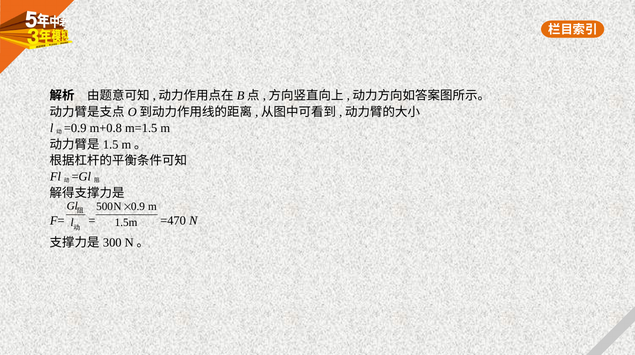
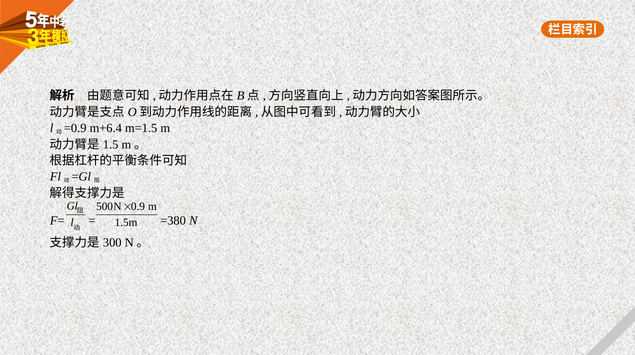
m+0.8: m+0.8 -> m+6.4 (106, 128)
=470: =470 -> =380 (173, 221)
